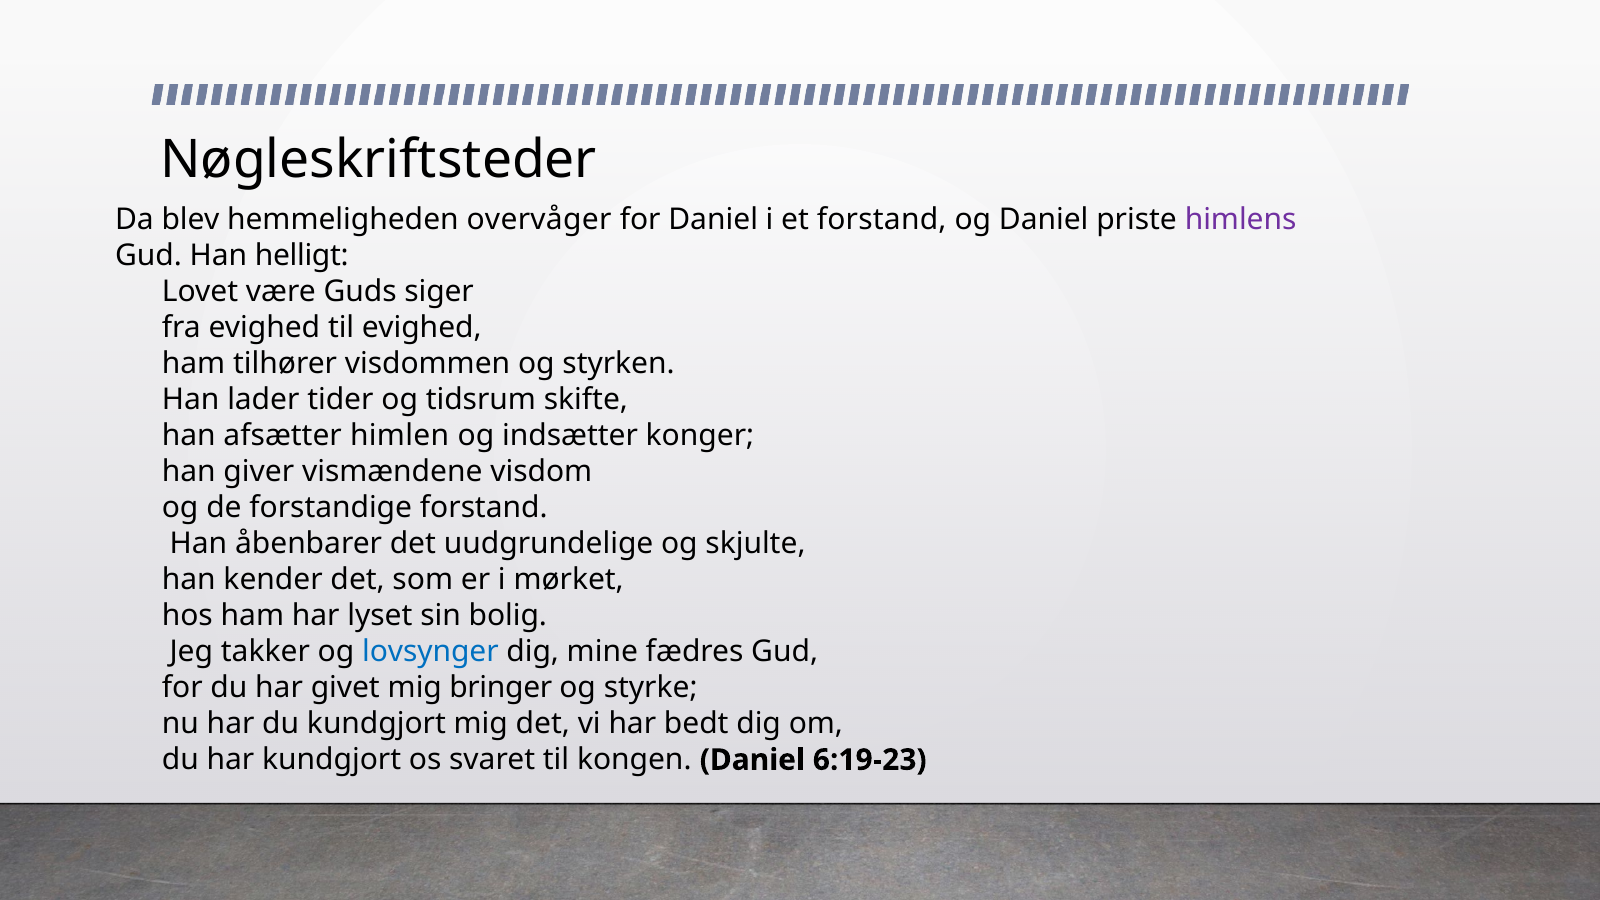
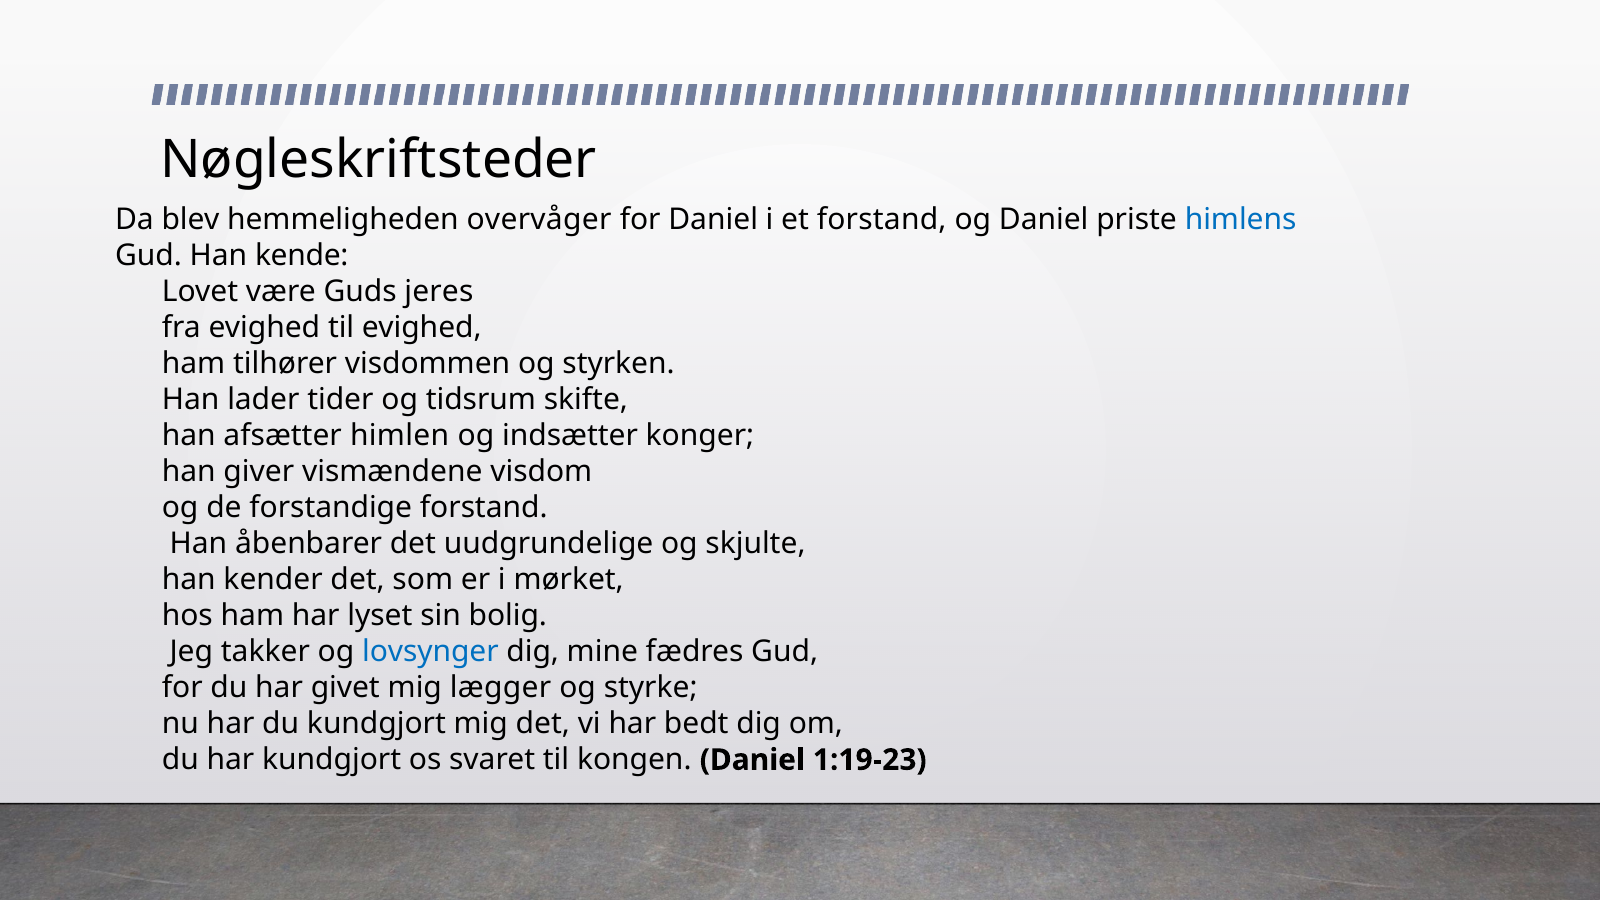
himlens colour: purple -> blue (1241, 220)
helligt: helligt -> kende (302, 256)
siger: siger -> jeres (439, 292)
bringer: bringer -> lægger (500, 688)
6:19-23: 6:19-23 -> 1:19-23 (870, 760)
